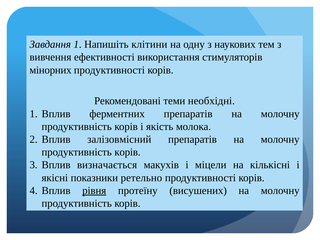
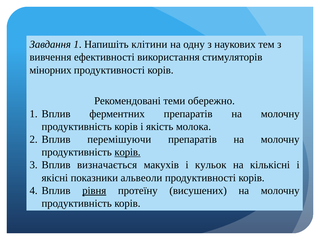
необхідні: необхідні -> обережно (211, 101)
залізовмісний: залізовмісний -> перемішуючи (119, 139)
корів underline: none -> present (127, 152)
міцели: міцели -> кульок (211, 165)
ретельно: ретельно -> альвеоли (141, 178)
